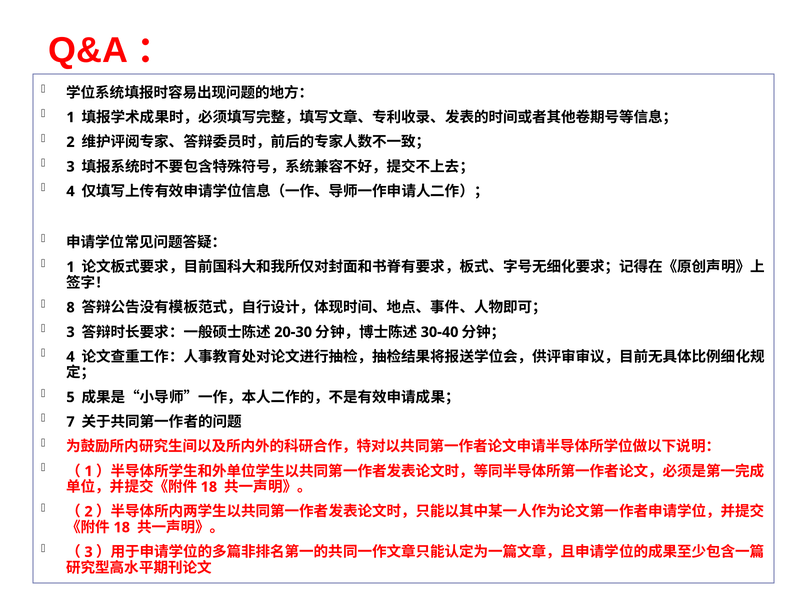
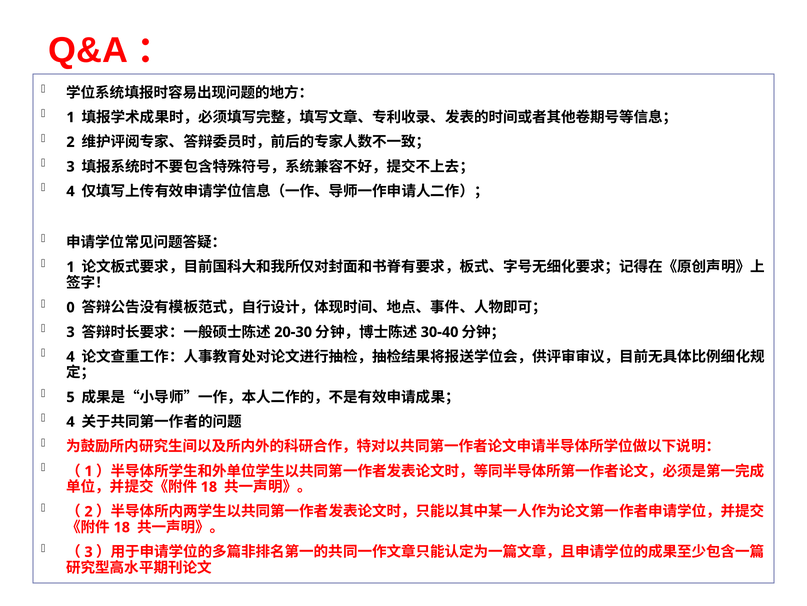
8: 8 -> 0 (71, 307)
7: 7 -> 4 (71, 421)
